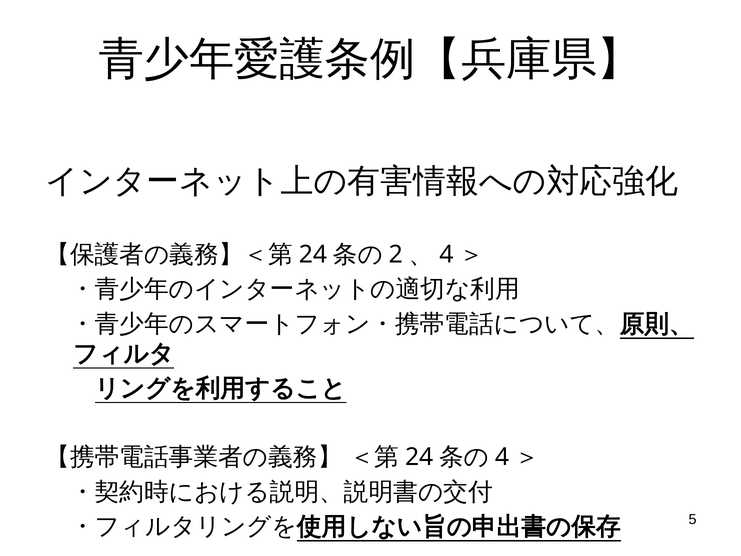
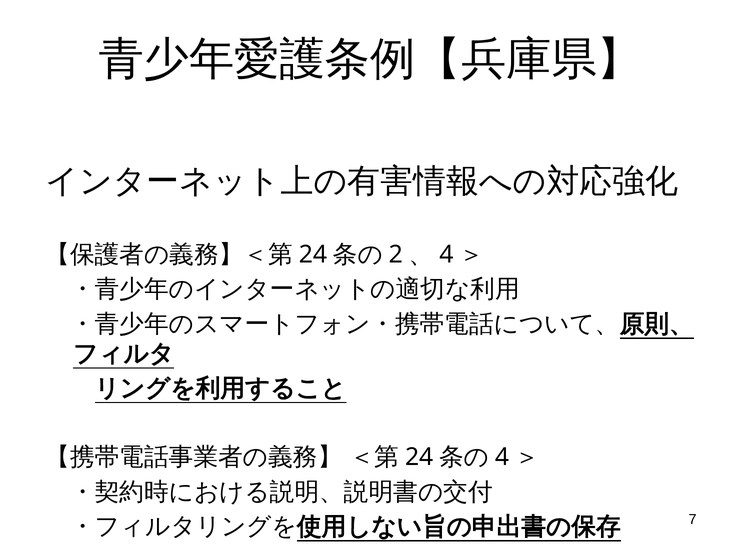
5: 5 -> 7 (693, 519)
